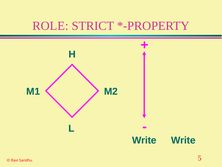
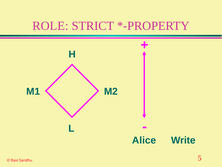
Write: Write -> Alice (144, 140)
